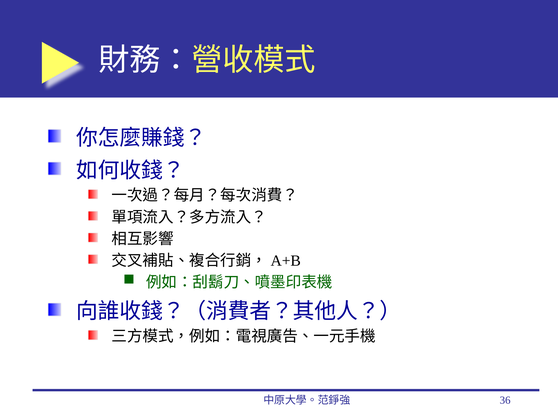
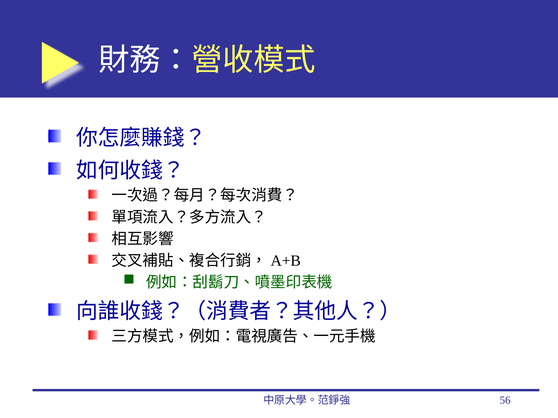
36: 36 -> 56 (505, 401)
